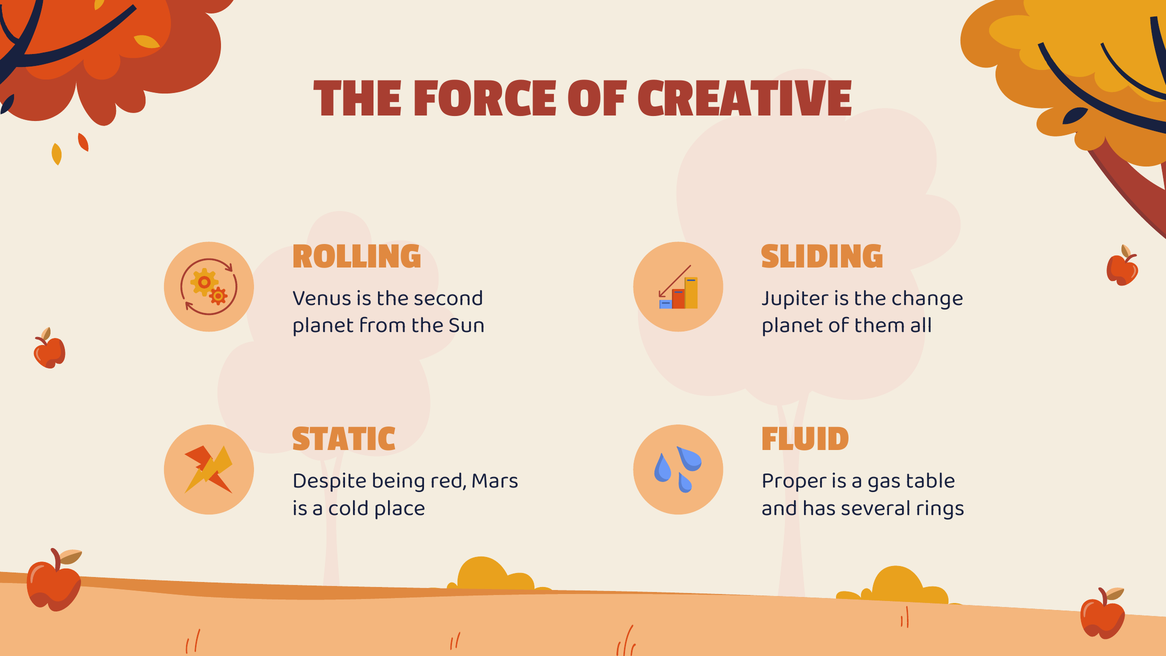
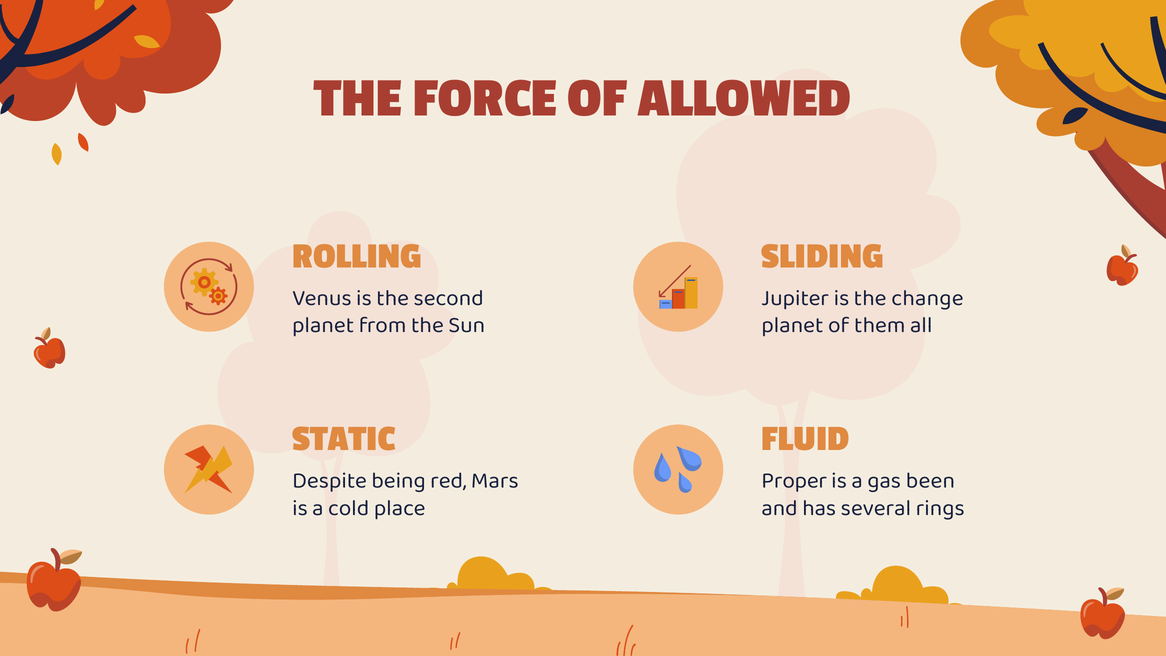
CREATIVE: CREATIVE -> ALLOWED (745, 97)
table: table -> been (930, 480)
